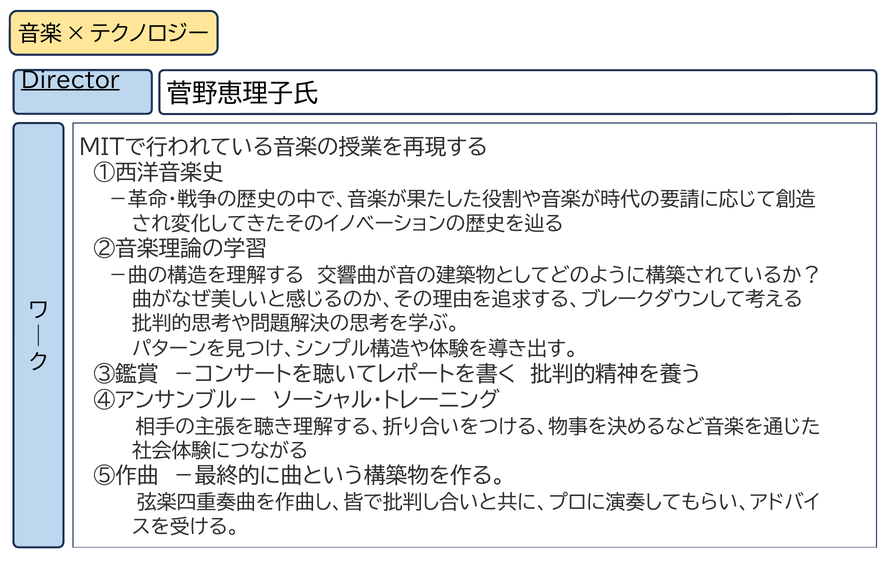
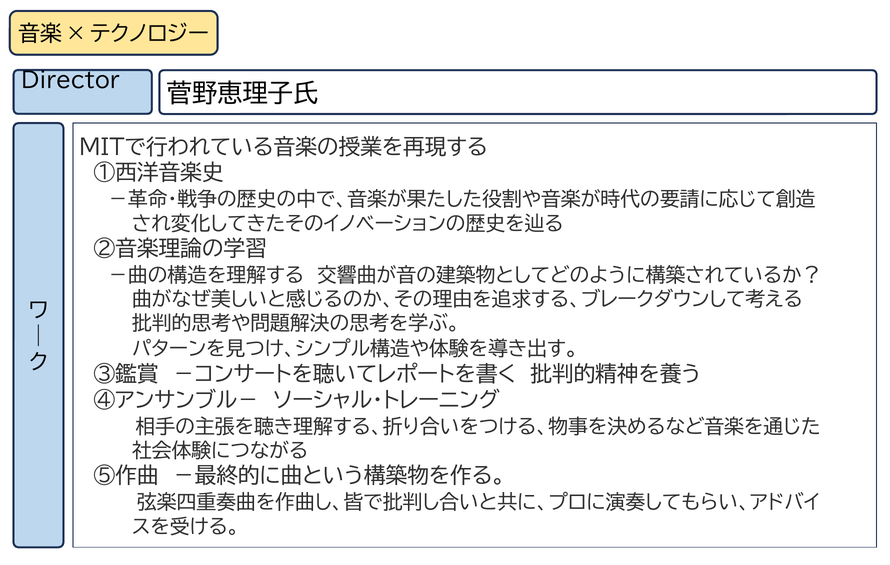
Director underline: present -> none (70, 80)
